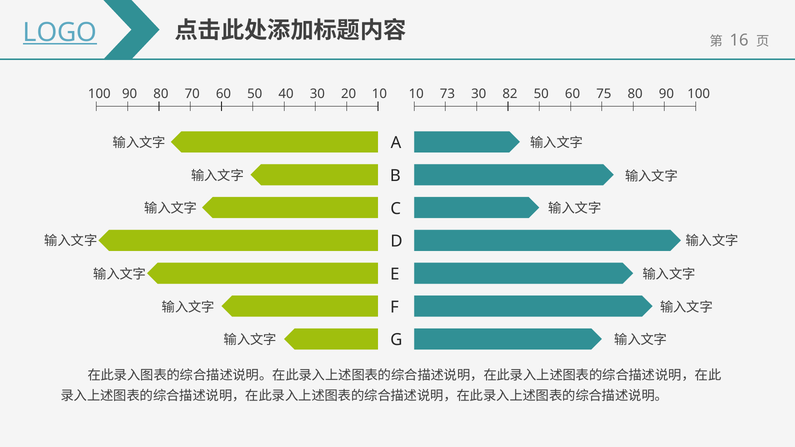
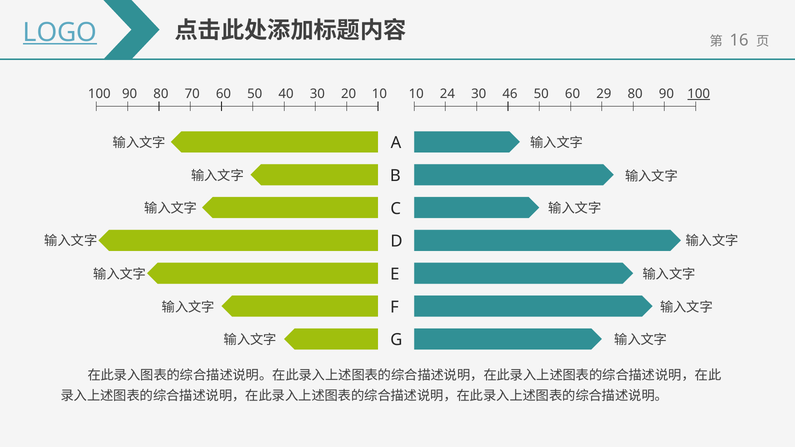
73: 73 -> 24 (447, 94)
82: 82 -> 46 (510, 94)
75: 75 -> 29 (604, 94)
100 underline: none -> present (699, 94)
